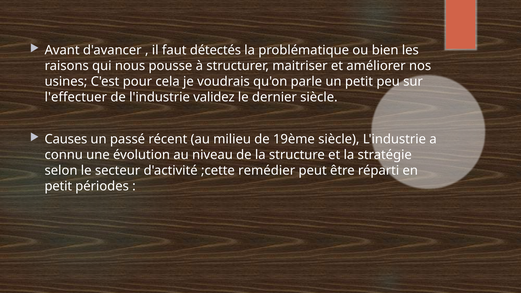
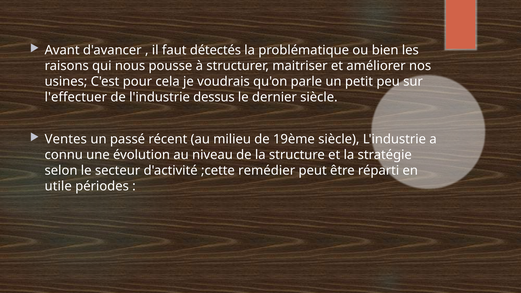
validez: validez -> dessus (214, 97)
Causes: Causes -> Ventes (66, 139)
petit: petit -> utile (58, 186)
